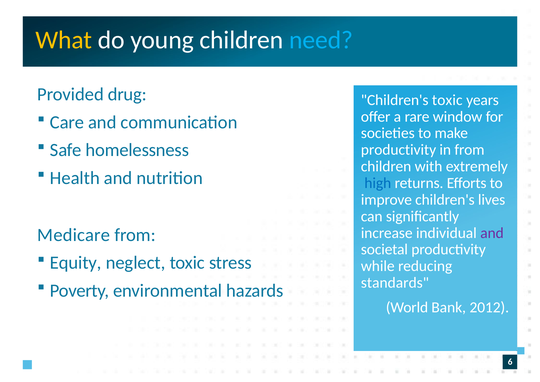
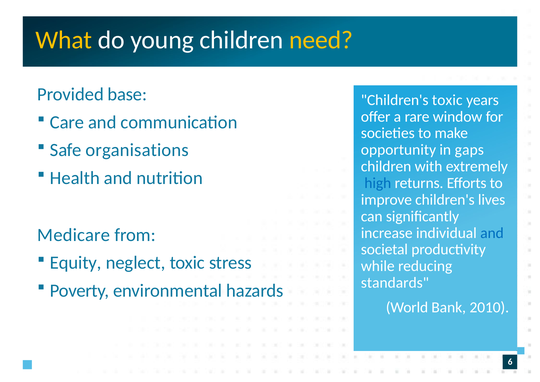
need colour: light blue -> yellow (321, 40)
drug: drug -> base (127, 94)
homelessness: homelessness -> organisations (137, 150)
productivity: productivity -> opportunity (398, 150)
in from: from -> gaps (469, 150)
and colour: purple -> blue (492, 233)
2012: 2012 -> 2010 (489, 307)
